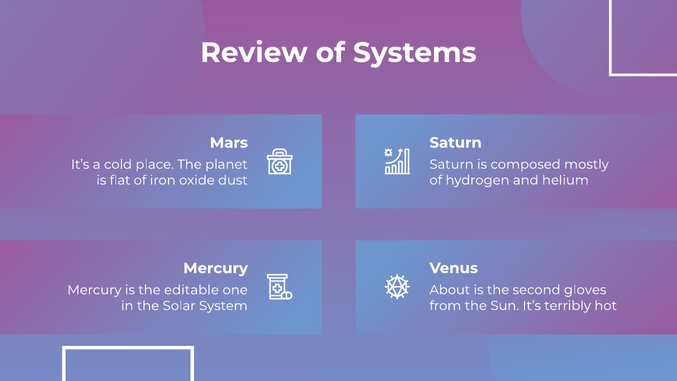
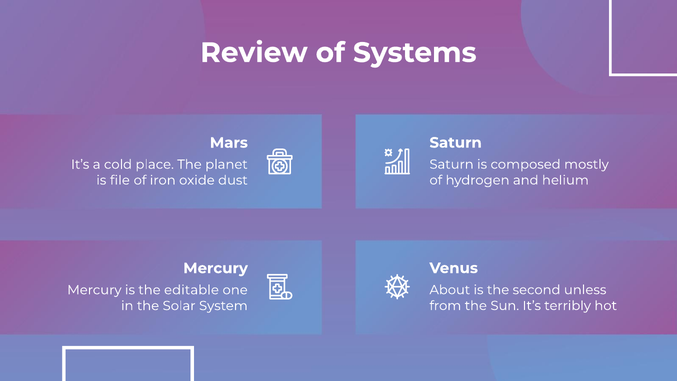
flat: flat -> file (120, 180)
gloves: gloves -> unless (585, 290)
